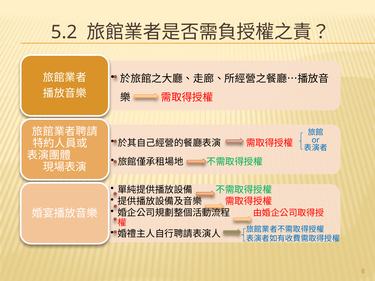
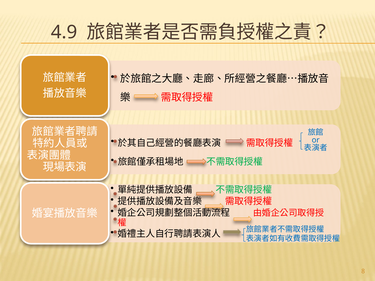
5.2: 5.2 -> 4.9 (64, 32)
